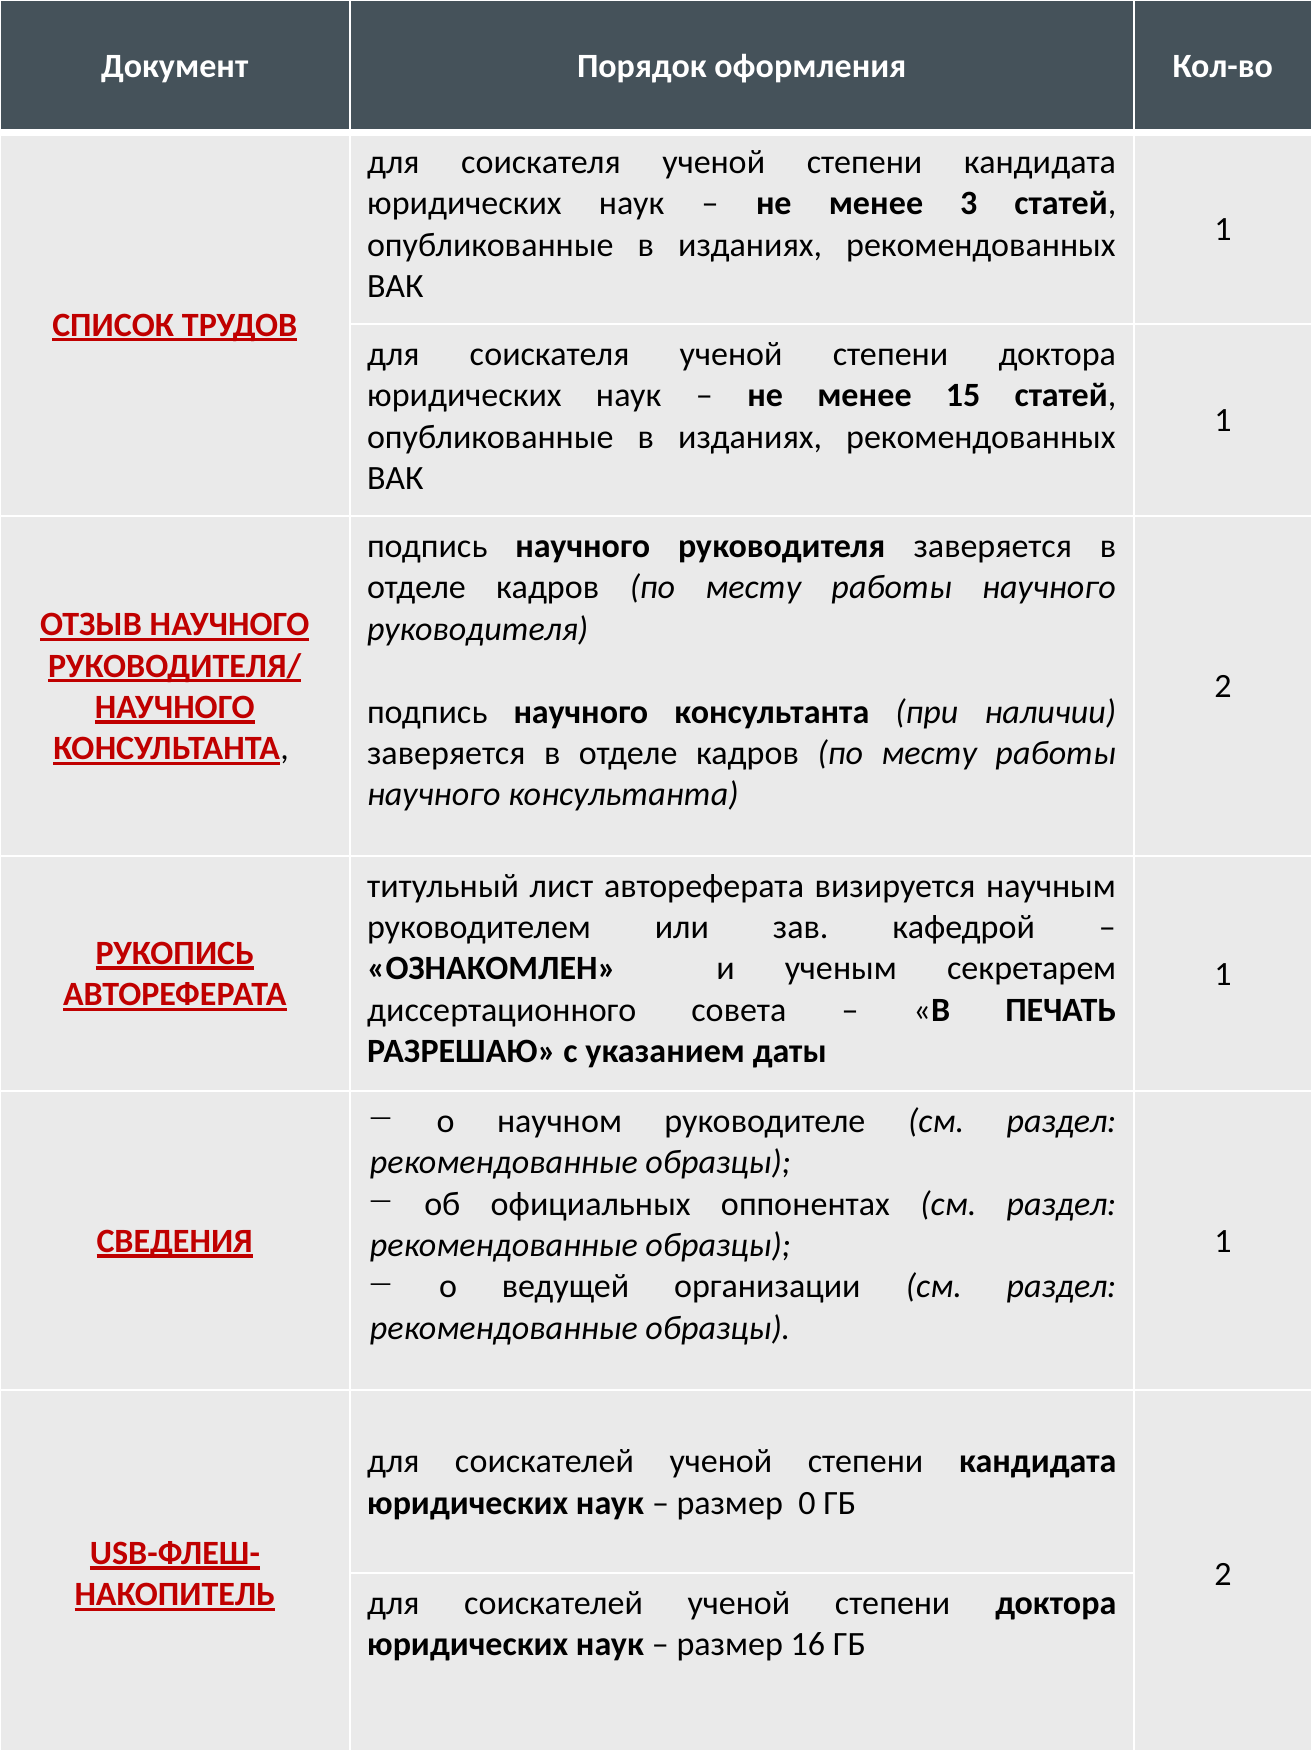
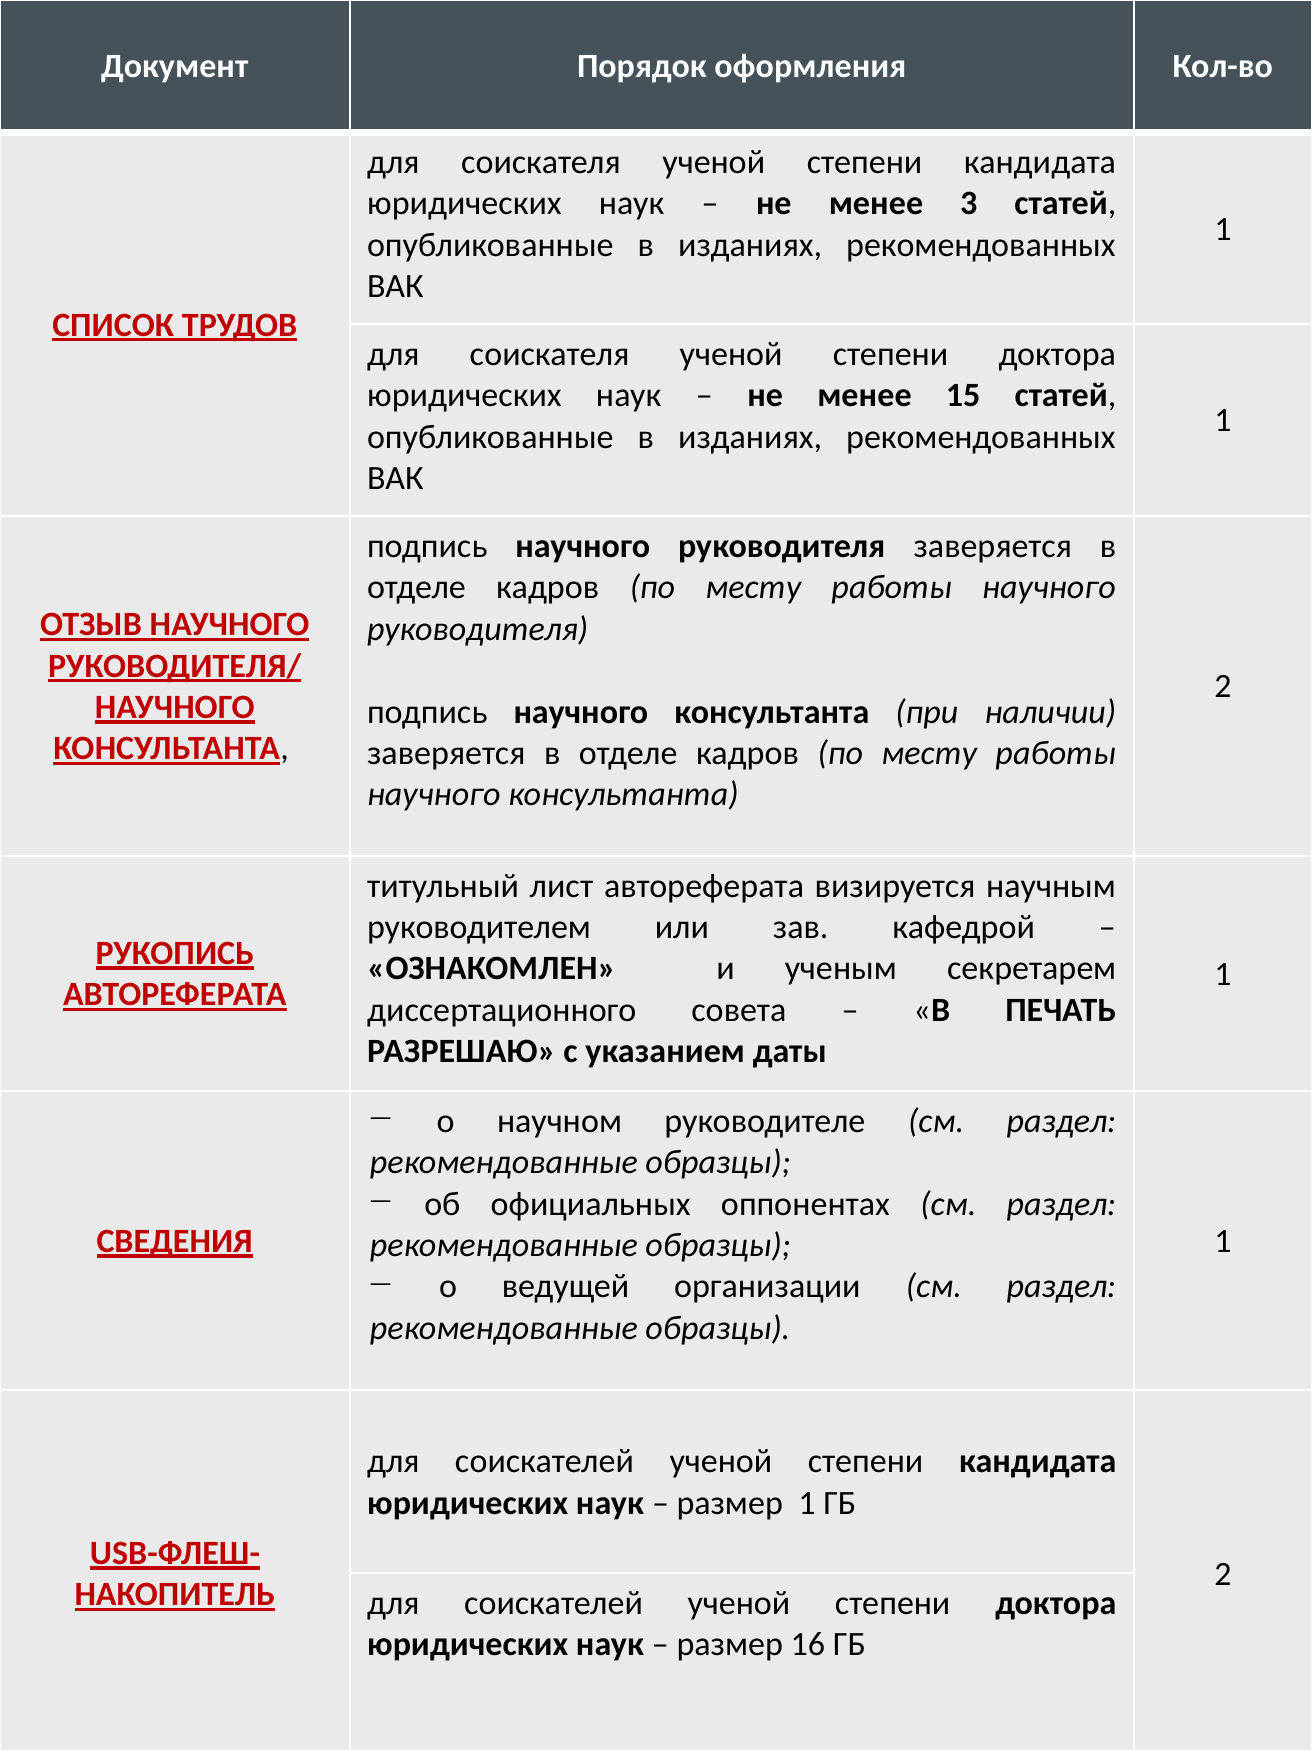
размер 0: 0 -> 1 (807, 1502)
